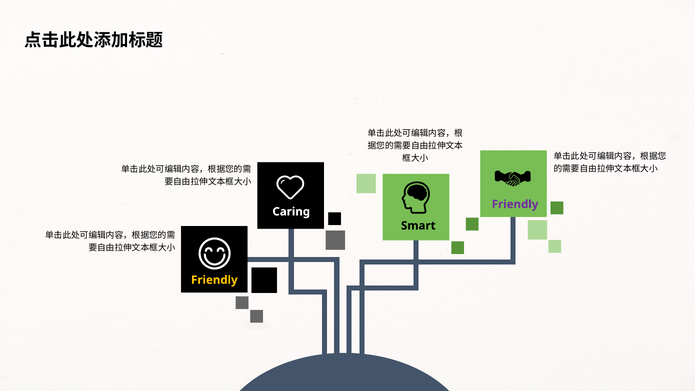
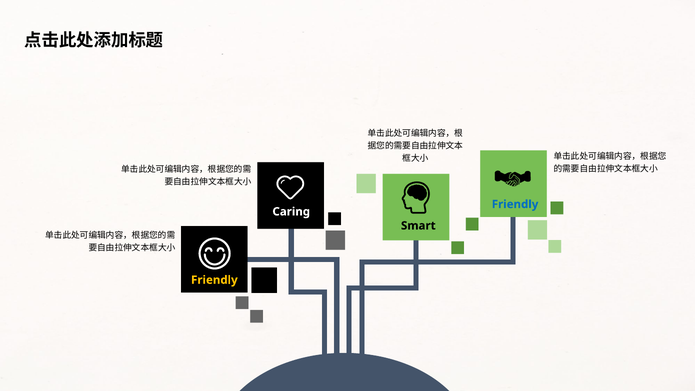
Friendly colour: purple -> blue (515, 204)
